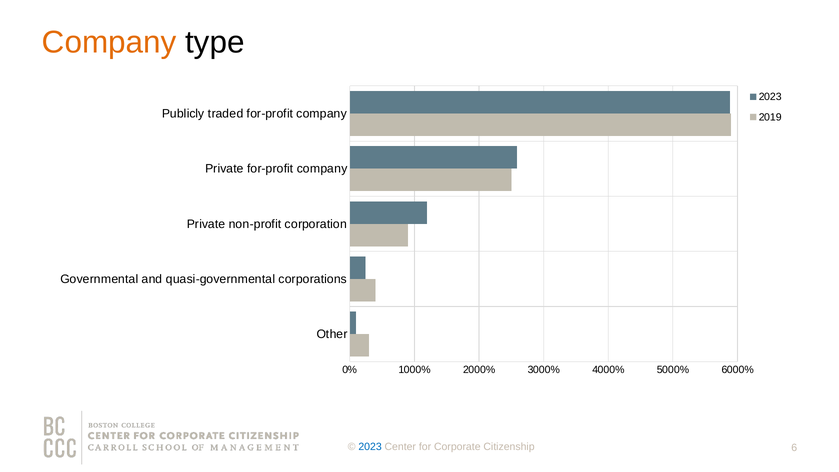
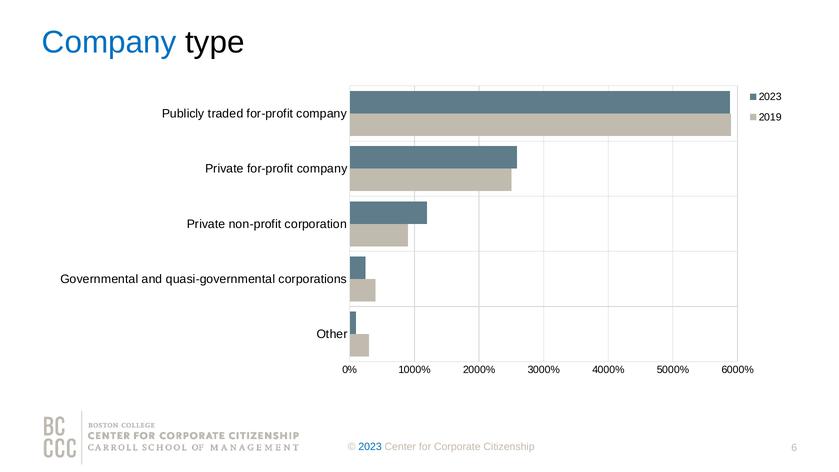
Company colour: orange -> blue (109, 42)
